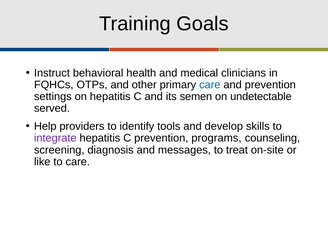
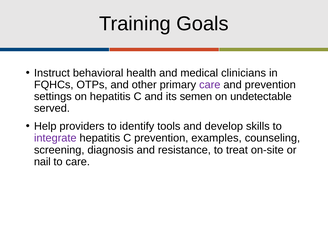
care colour: blue -> purple (210, 85)
programs: programs -> examples (217, 138)
messages: messages -> resistance (184, 150)
like: like -> nail (42, 162)
